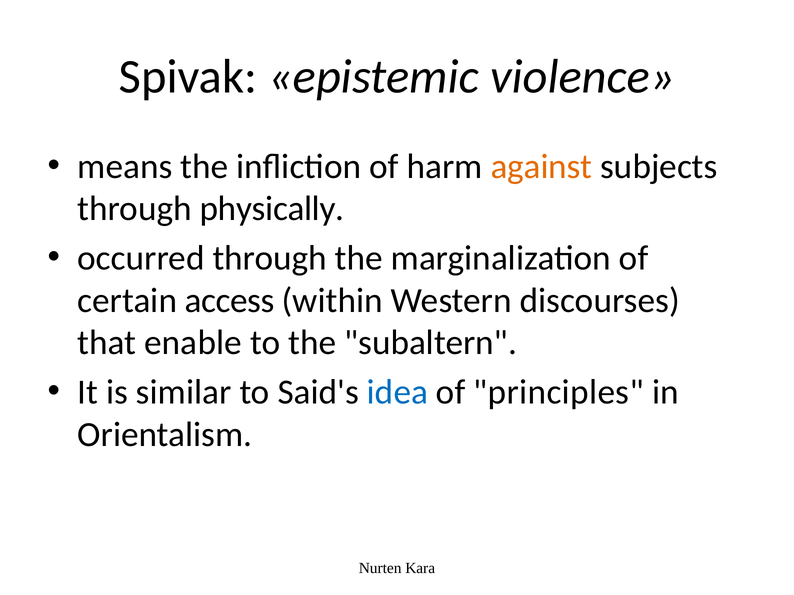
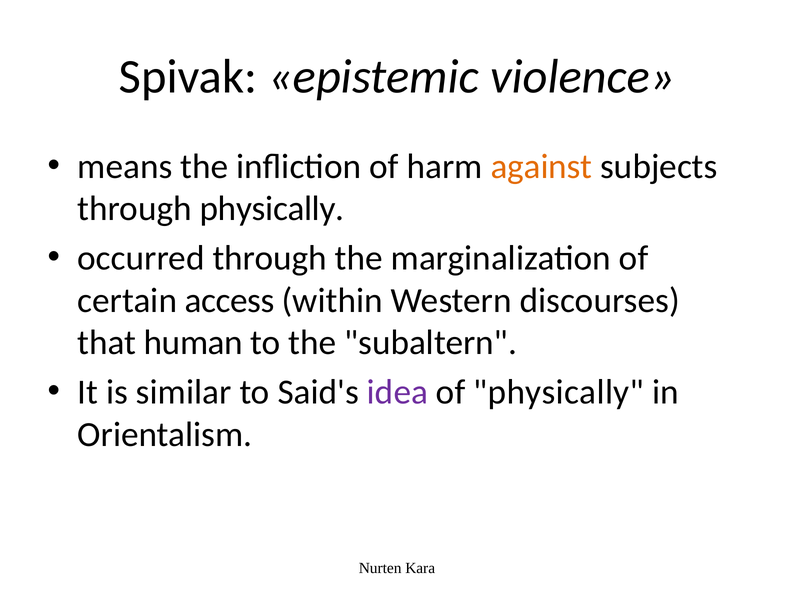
enable: enable -> human (193, 343)
idea colour: blue -> purple (397, 392)
of principles: principles -> physically (559, 392)
